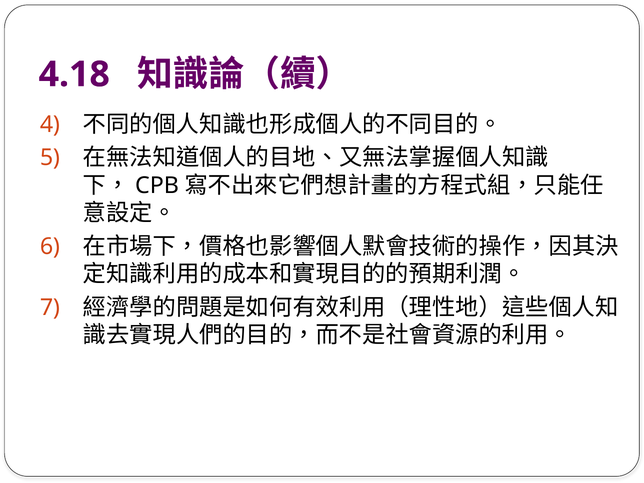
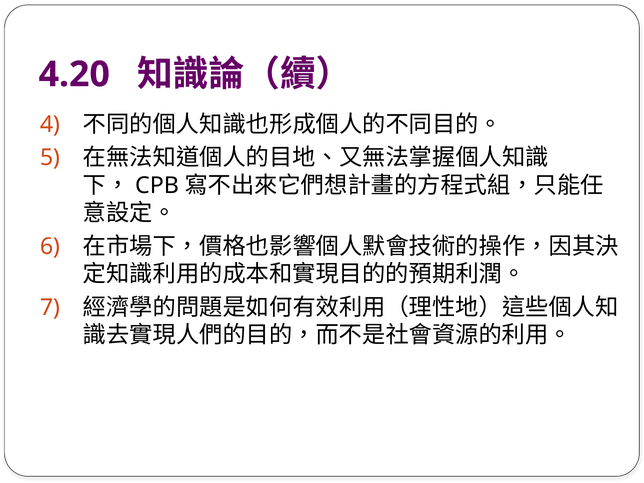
4.18: 4.18 -> 4.20 (74, 74)
